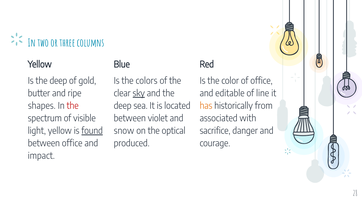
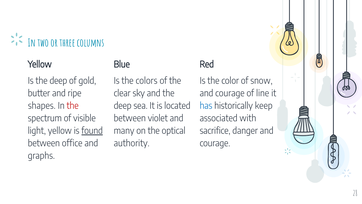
of office: office -> snow (261, 81)
sky underline: present -> none (139, 93)
editable: editable -> courage (230, 93)
has colour: orange -> blue (206, 106)
from: from -> keep (264, 106)
snow: snow -> many (124, 131)
produced: produced -> authority (132, 143)
impact: impact -> graphs (41, 156)
